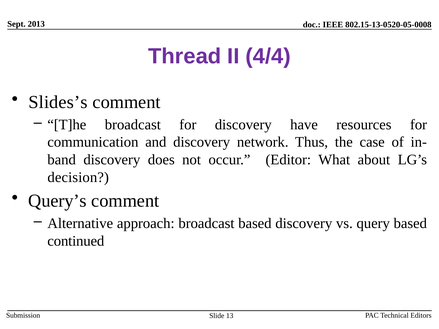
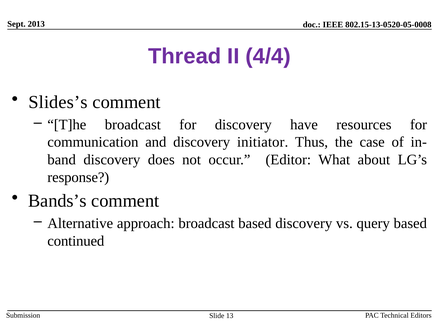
network: network -> initiator (263, 142)
decision: decision -> response (78, 177)
Query’s: Query’s -> Bands’s (57, 201)
